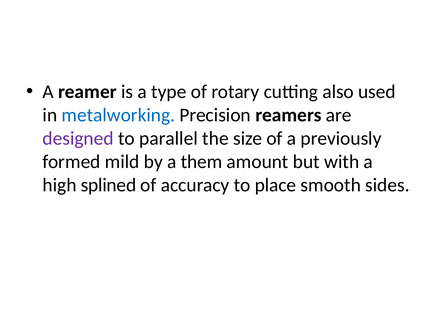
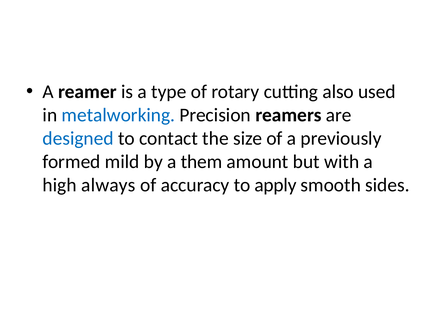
designed colour: purple -> blue (78, 138)
parallel: parallel -> contact (169, 138)
splined: splined -> always (108, 185)
place: place -> apply (276, 185)
